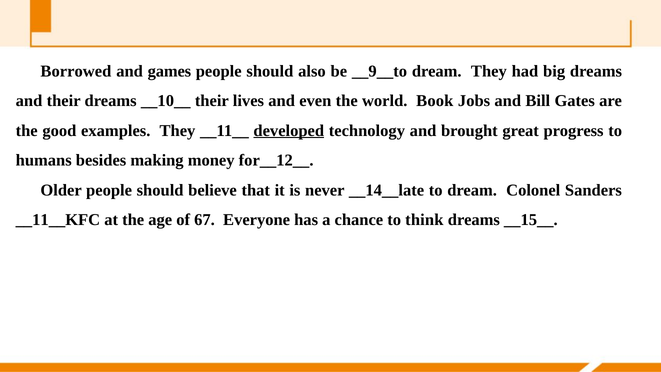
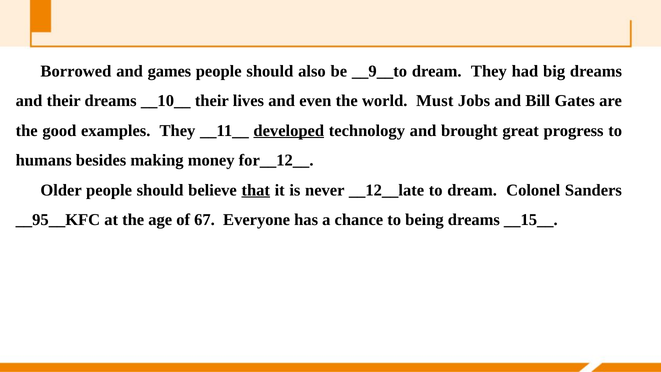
Book: Book -> Must (435, 101)
that underline: none -> present (256, 190)
__14__late: __14__late -> __12__late (387, 190)
__11__KFC: __11__KFC -> __95__KFC (58, 220)
think: think -> being (424, 220)
